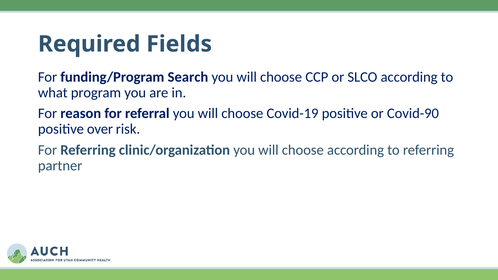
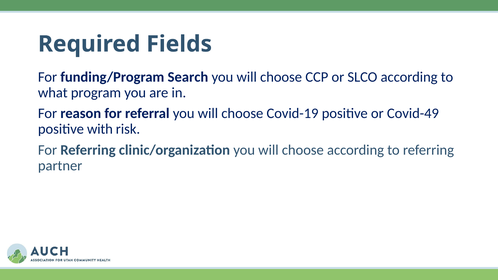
Covid-90: Covid-90 -> Covid-49 (413, 114)
over: over -> with (100, 129)
